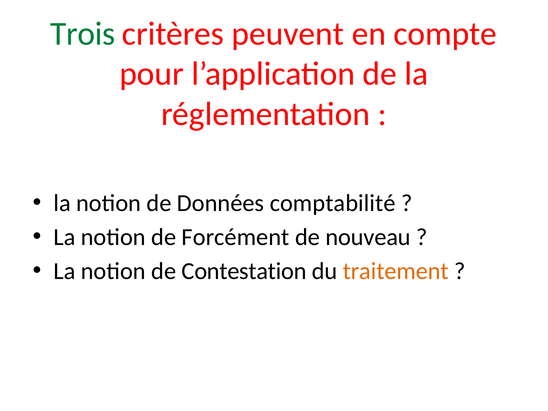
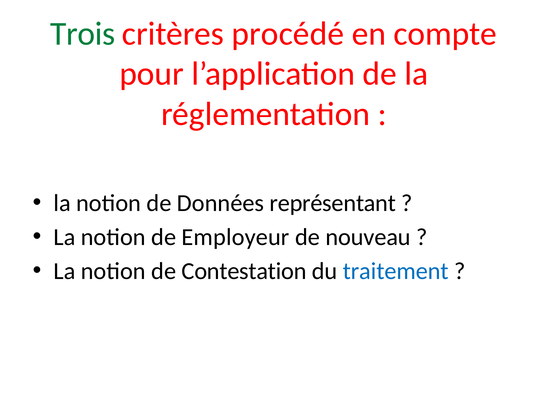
peuvent: peuvent -> procédé (288, 34)
comptabilité: comptabilité -> représentant (333, 203)
Forcément: Forcément -> Employeur (236, 237)
traitement colour: orange -> blue (396, 271)
